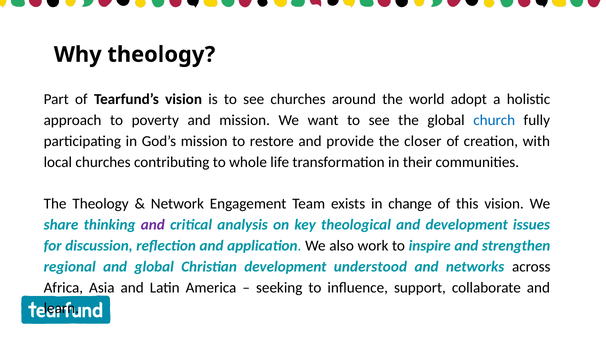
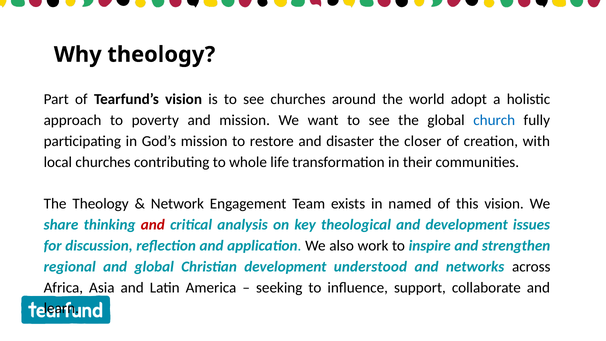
provide: provide -> disaster (350, 141)
change: change -> named (410, 204)
and colour: purple -> red (153, 225)
